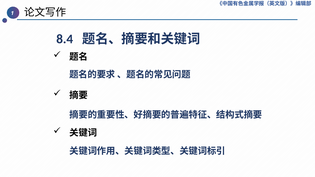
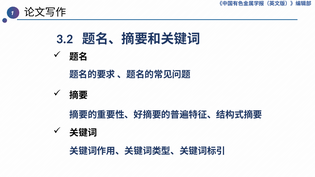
8.4: 8.4 -> 3.2 (65, 39)
